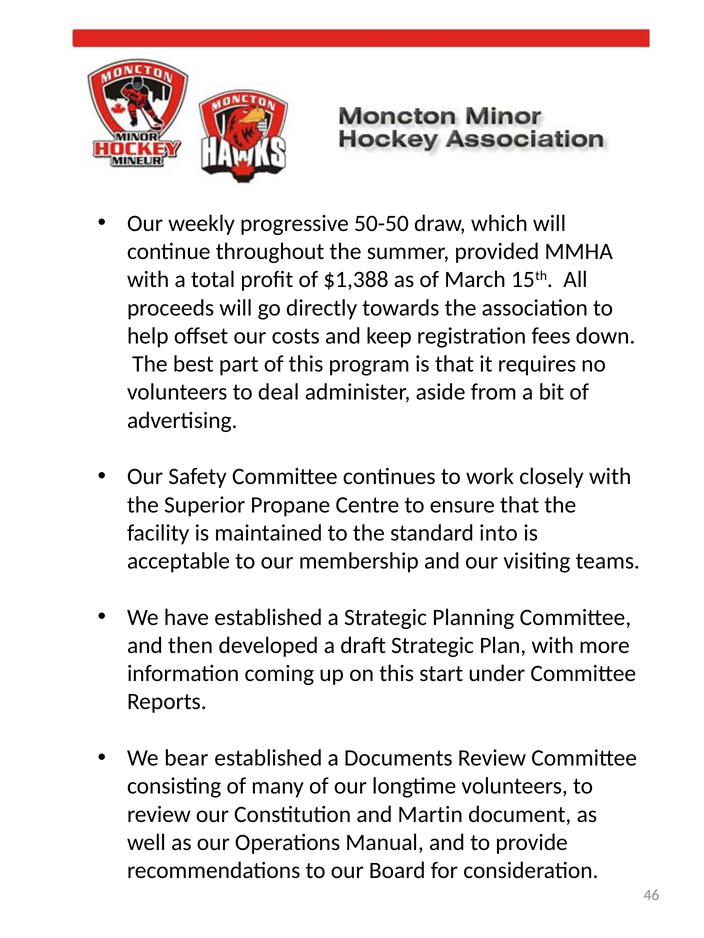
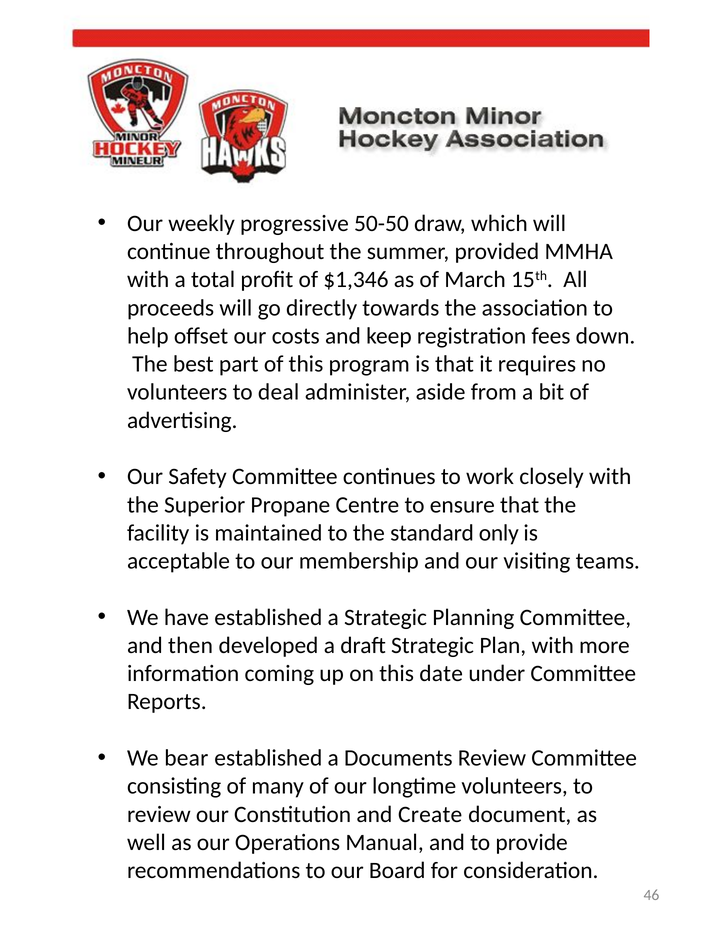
$1,388: $1,388 -> $1,346 (356, 280)
into: into -> only (499, 533)
start: start -> date (441, 674)
Martin: Martin -> Create (430, 815)
